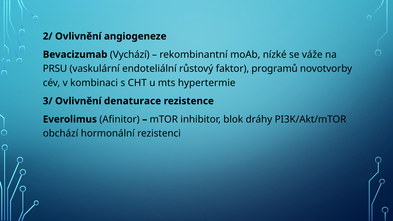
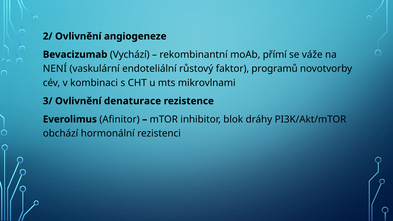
nízké: nízké -> přímí (275, 55)
PRSU: PRSU -> NENÍ (55, 69)
hypertermie: hypertermie -> mikrovlnami (207, 83)
